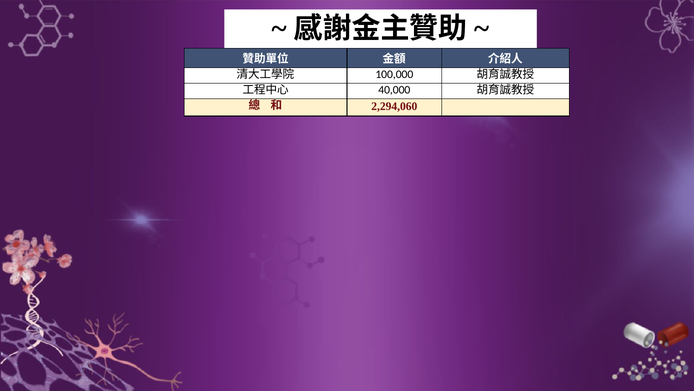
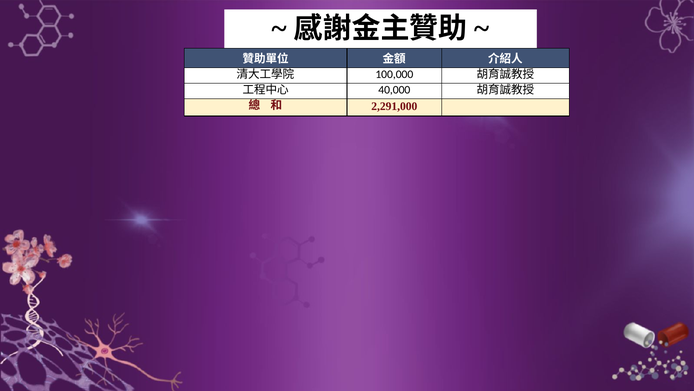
2,294,060: 2,294,060 -> 2,291,000 (394, 106)
